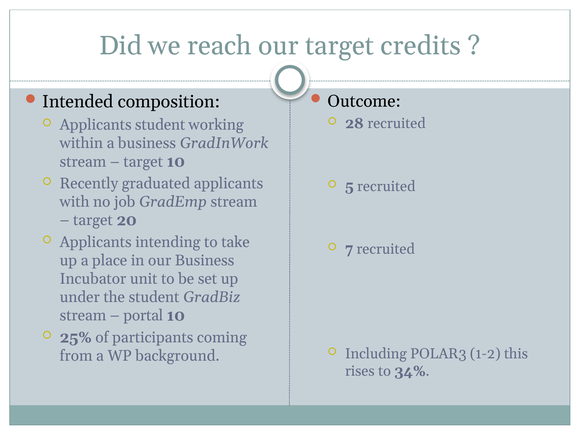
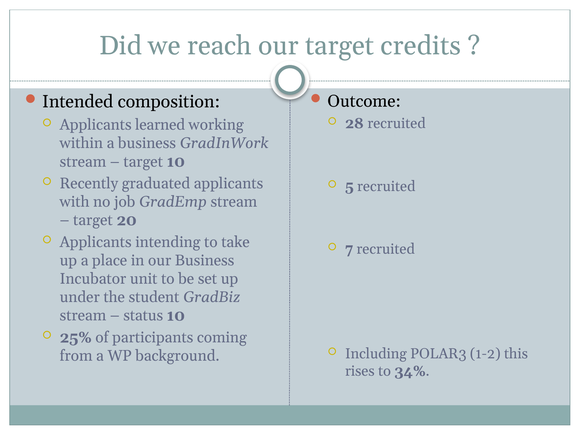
Applicants student: student -> learned (160, 125)
portal: portal -> status (143, 316)
